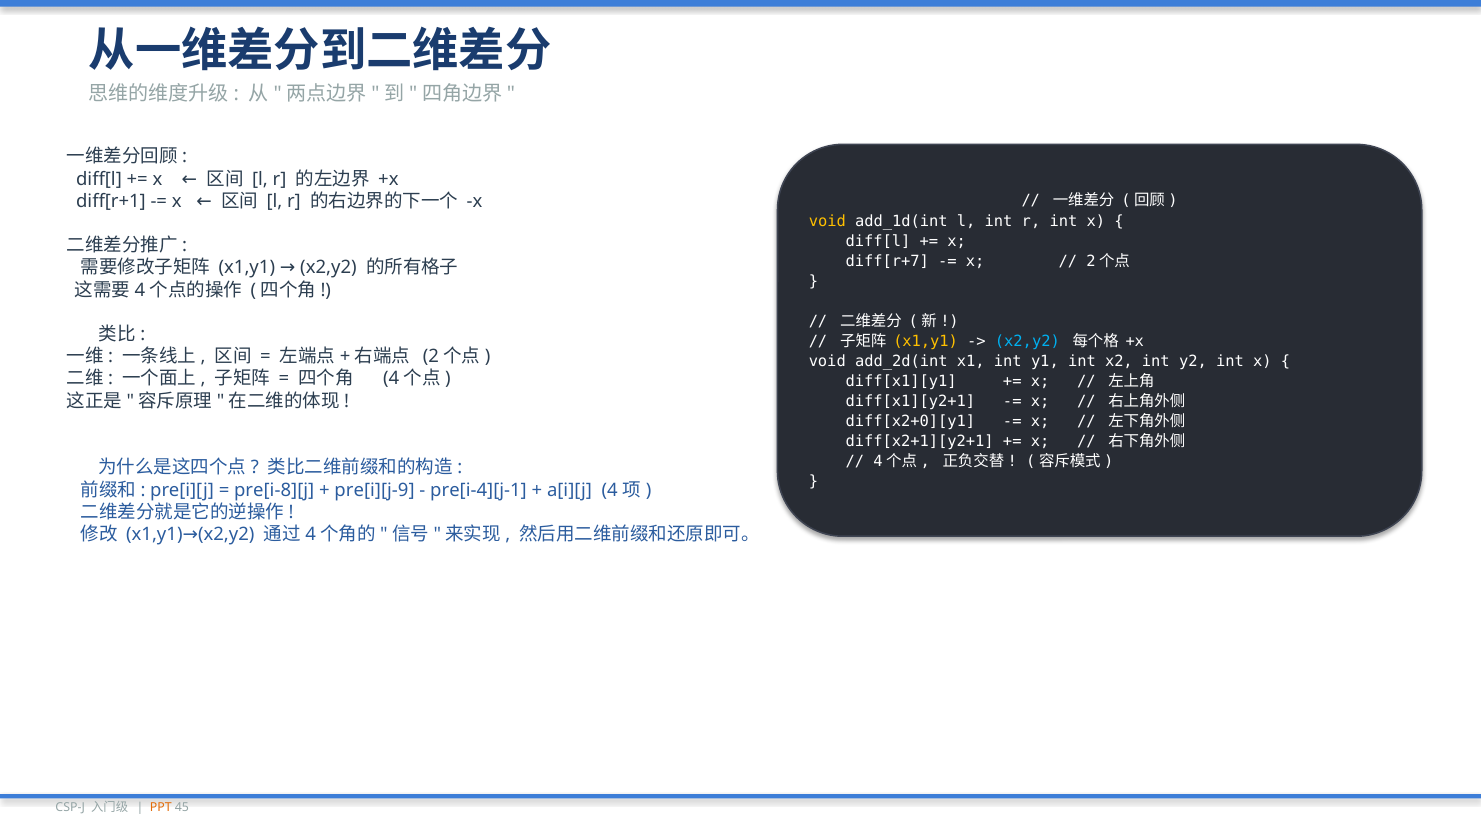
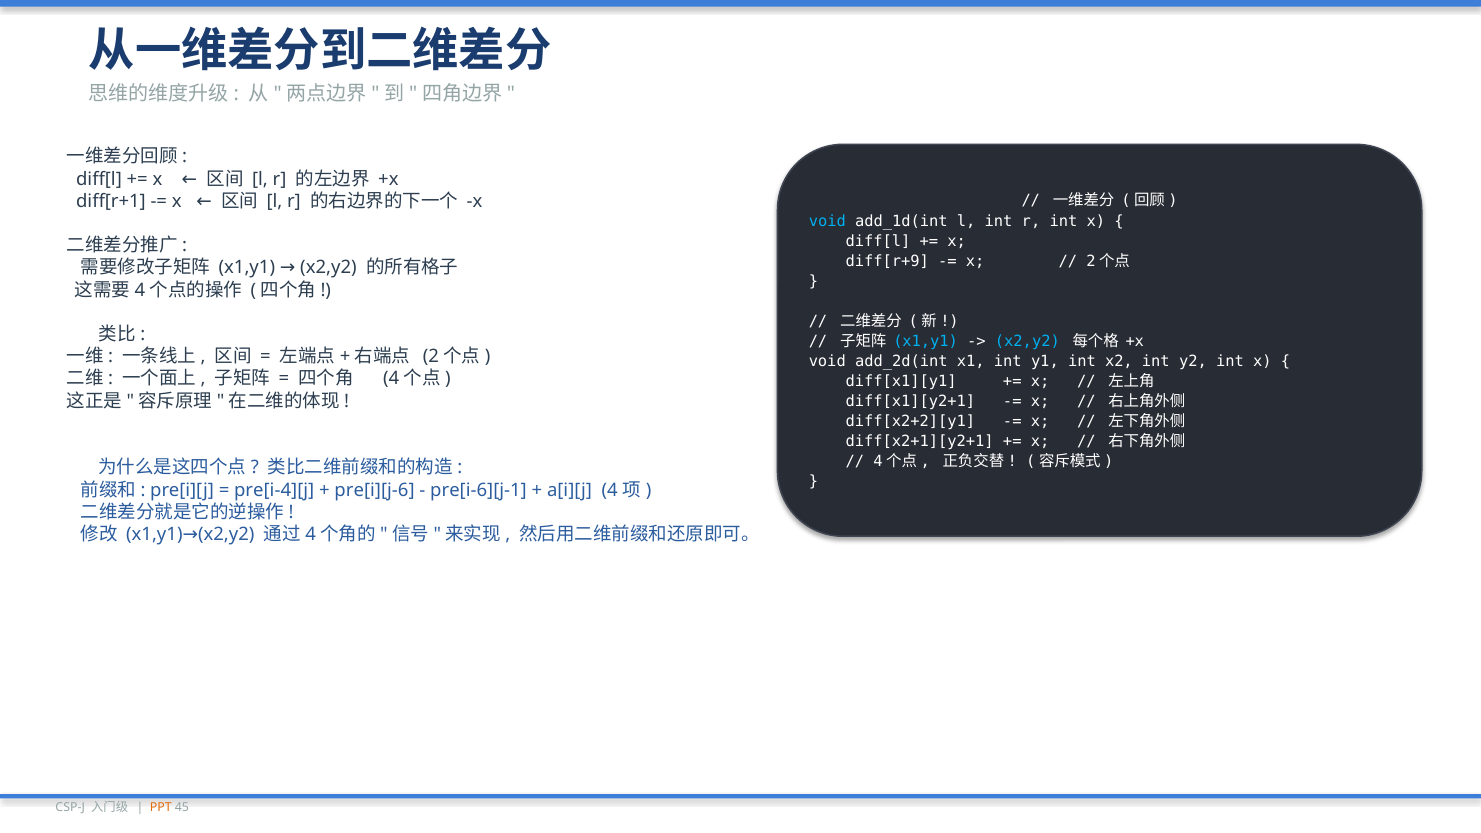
void colour: yellow -> light blue (827, 221)
diff[r+7: diff[r+7 -> diff[r+9 (887, 261)
x1,y1 colour: yellow -> light blue (926, 341)
diff[x2+0][y1: diff[x2+0][y1 -> diff[x2+2][y1 (910, 422)
pre[i-8][j: pre[i-8][j -> pre[i-4][j (274, 490)
pre[i][j-9: pre[i][j-9 -> pre[i][j-6 (375, 490)
pre[i-4][j-1: pre[i-4][j-1 -> pre[i-6][j-1 (479, 490)
